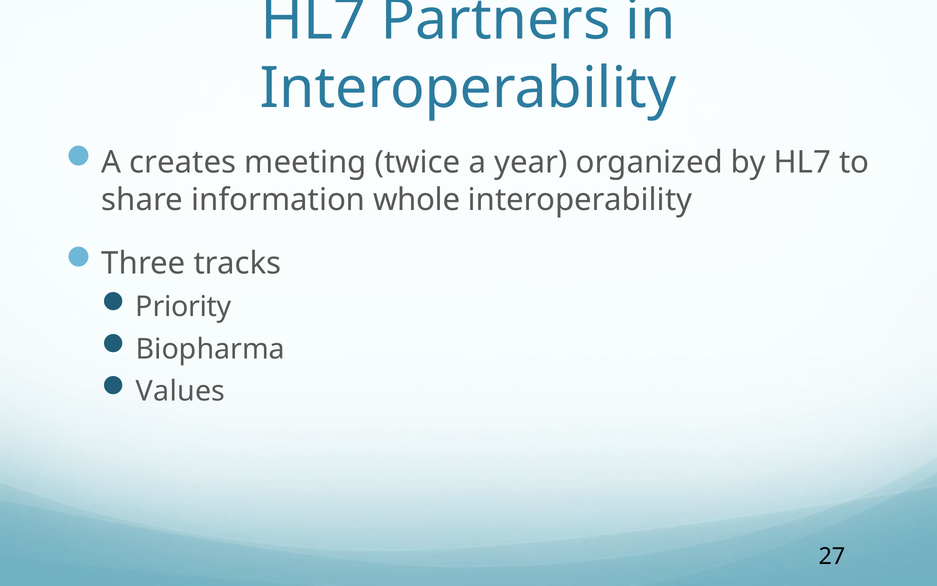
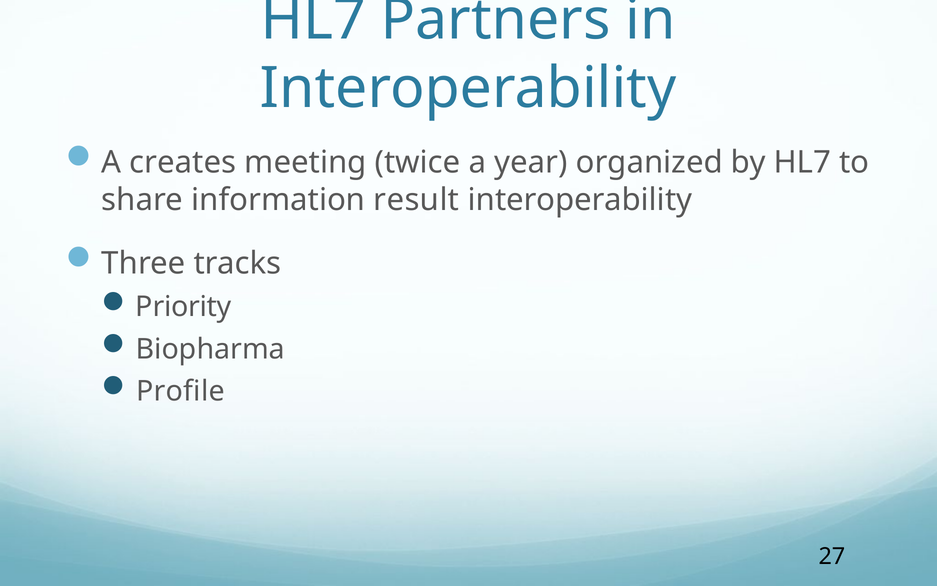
whole: whole -> result (416, 200)
Values: Values -> Profile (180, 391)
